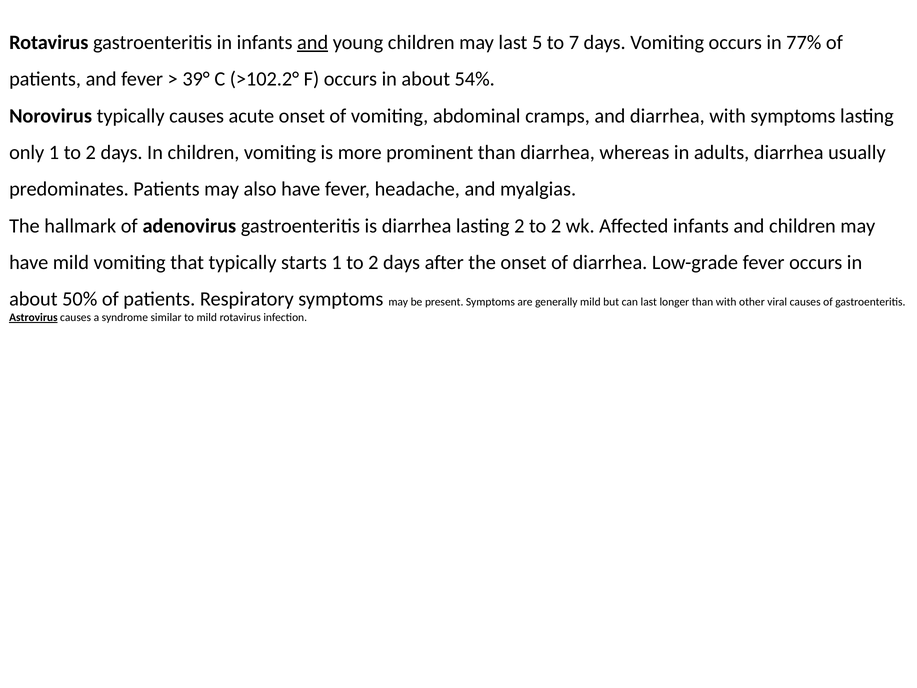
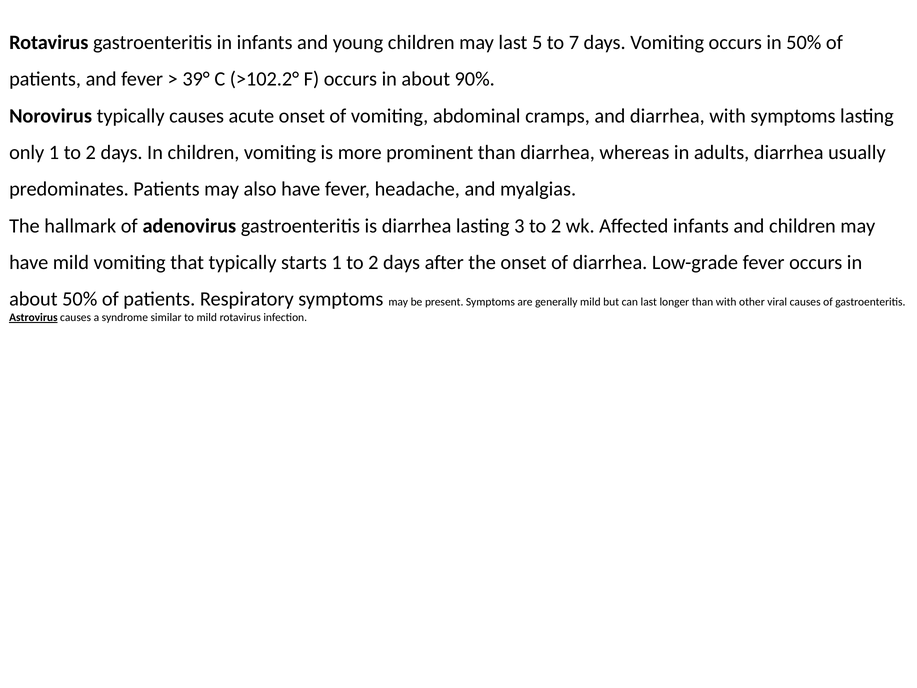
and underline: present -> none (313, 42)
in 77%: 77% -> 50% (804, 42)
54%: 54% -> 90% (475, 79)
lasting 2: 2 -> 3 (519, 226)
